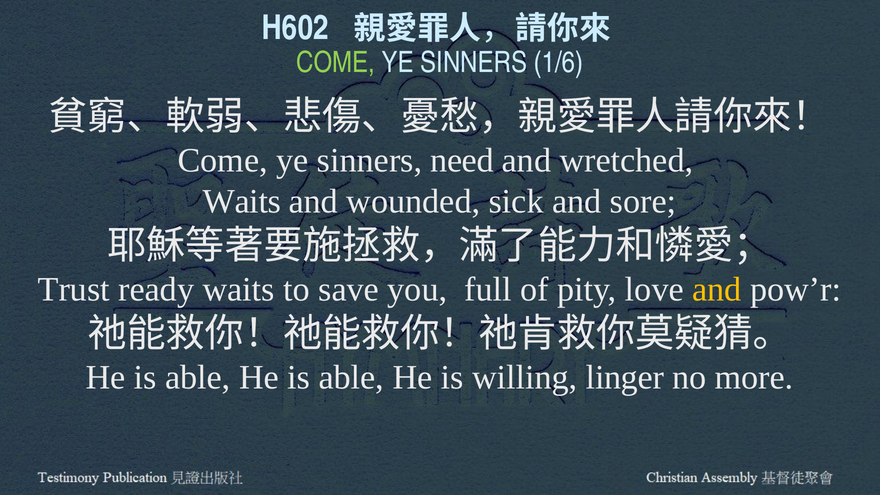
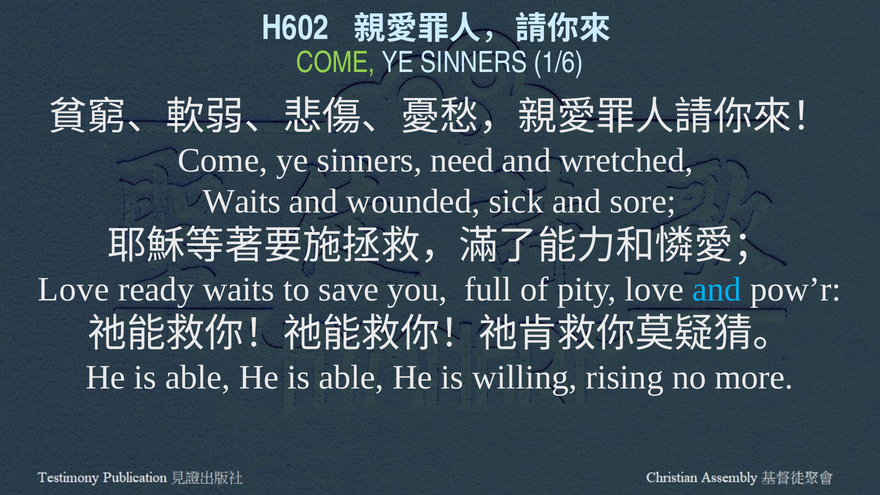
Trust: Trust -> Love (74, 289)
and colour: yellow -> light blue (717, 289)
linger: linger -> rising (625, 378)
